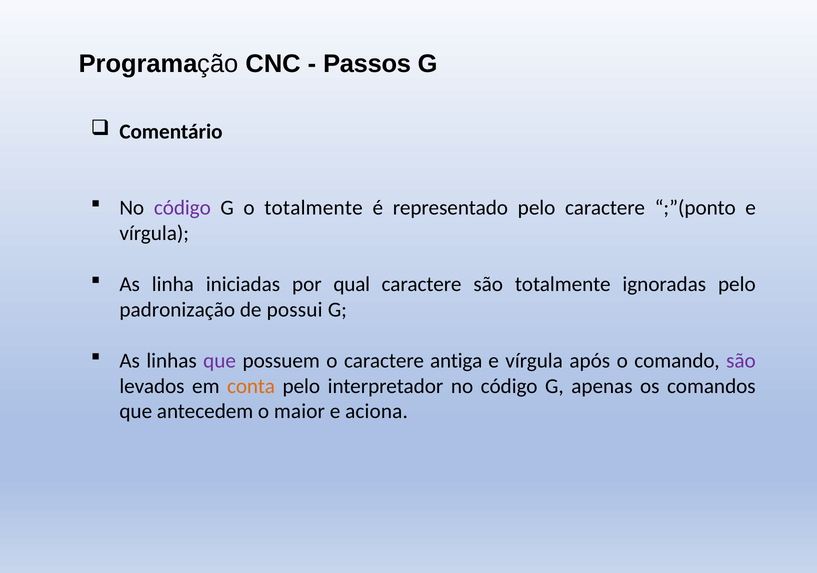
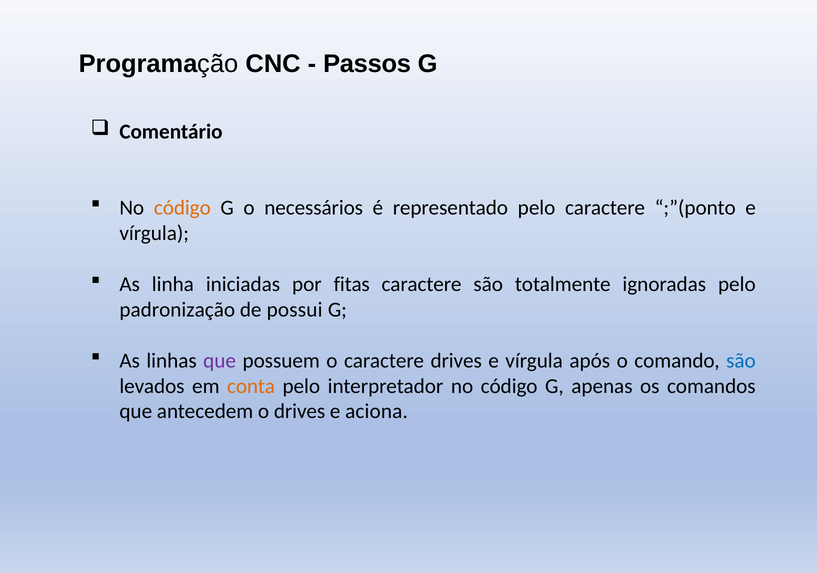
código colour: purple -> orange (182, 208)
o totalmente: totalmente -> necessários (314, 208)
qual: qual -> fitas (352, 284)
caractere antiga: antiga -> drives (456, 360)
são colour: purple -> blue (741, 360)
o maior: maior -> drives (300, 411)
